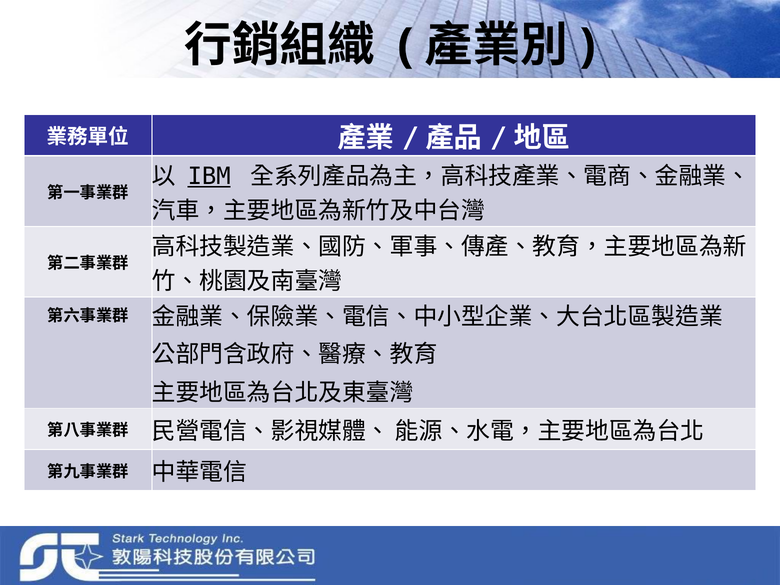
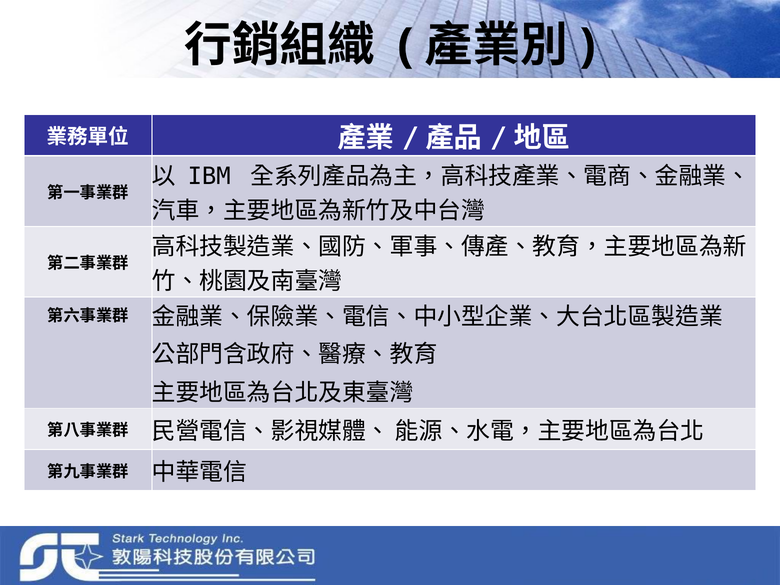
IBM underline: present -> none (209, 176)
